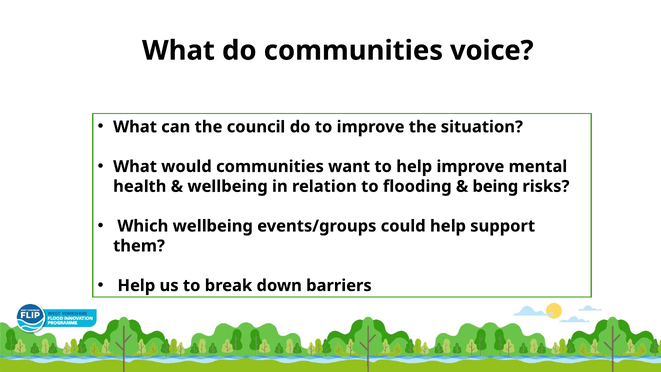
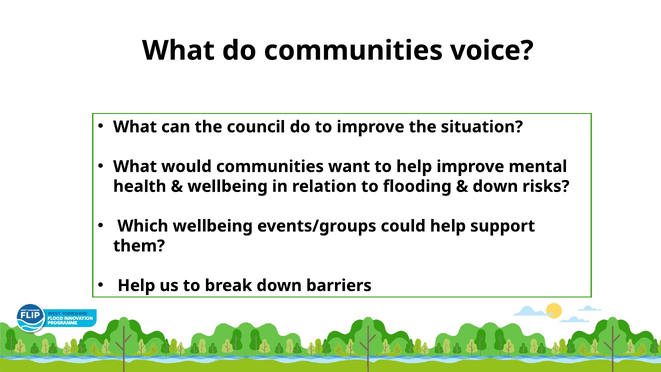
being: being -> down (495, 186)
